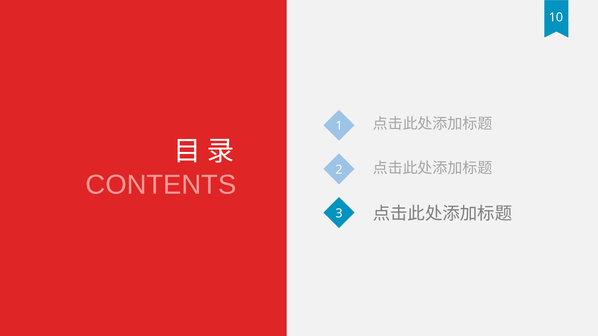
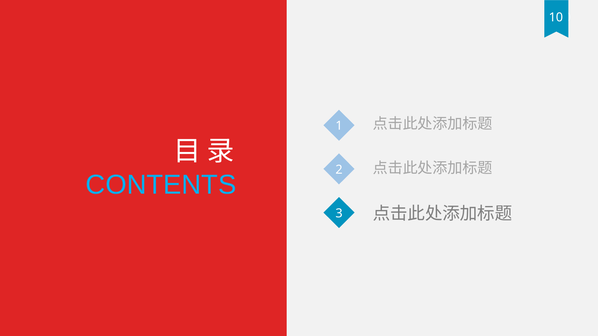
CONTENTS colour: pink -> light blue (161, 185)
